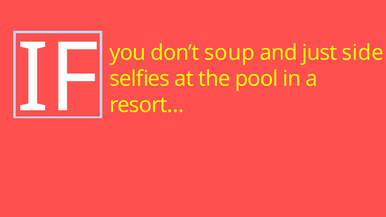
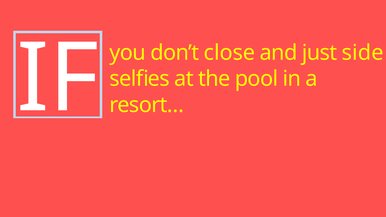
soup: soup -> close (229, 53)
